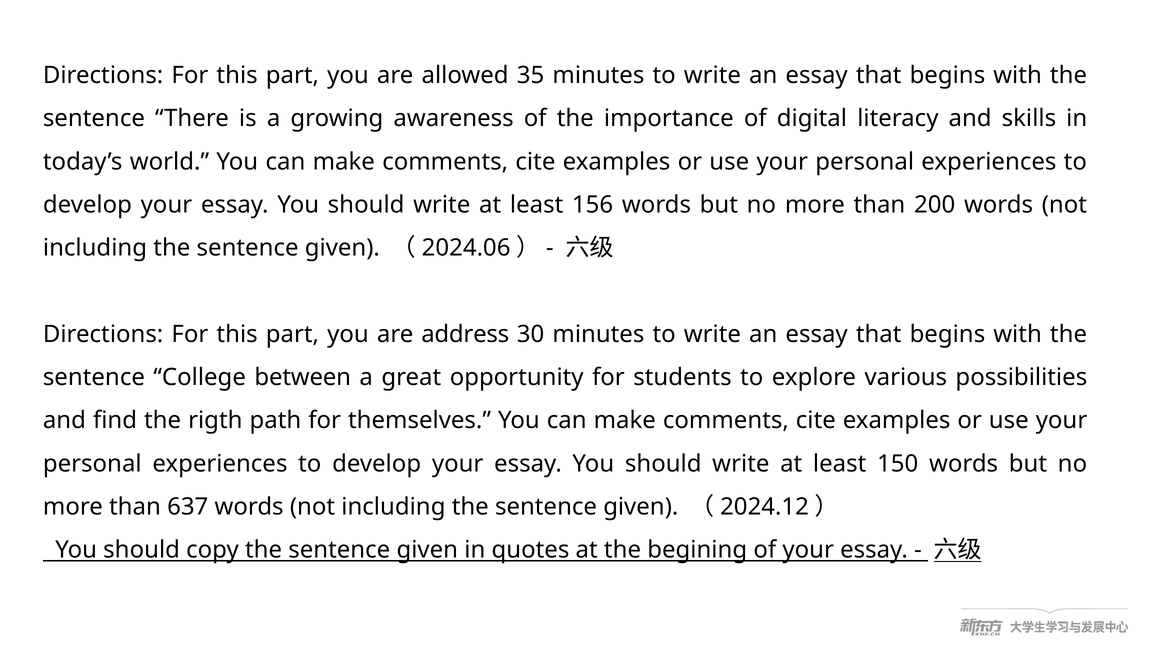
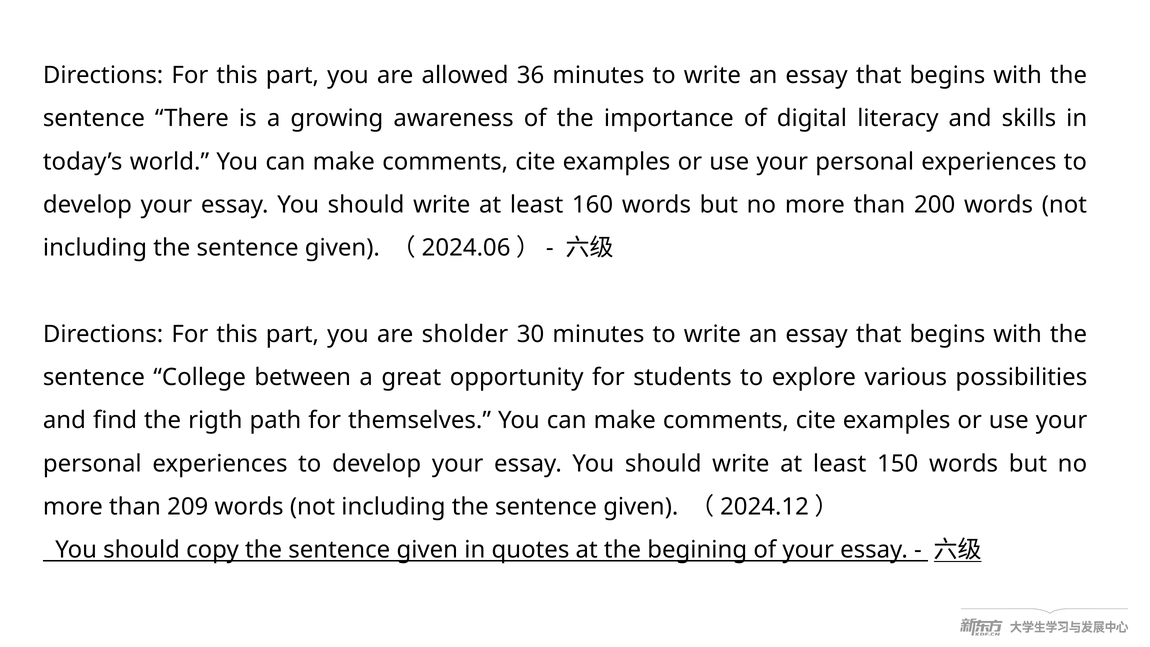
35: 35 -> 36 (530, 75)
156: 156 -> 160 (593, 205)
address: address -> sholder (465, 334)
637: 637 -> 209 (188, 507)
